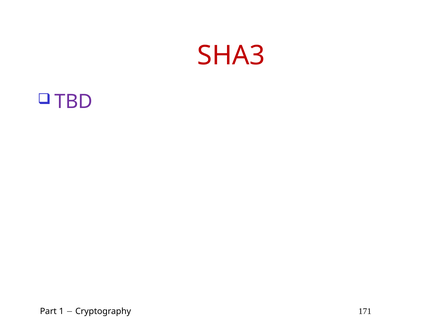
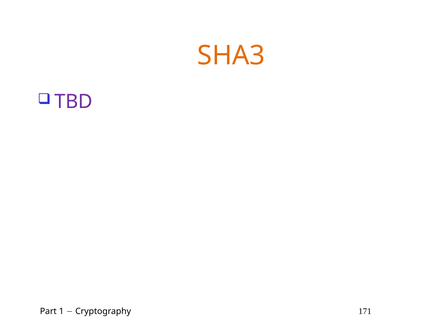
SHA3 colour: red -> orange (231, 56)
